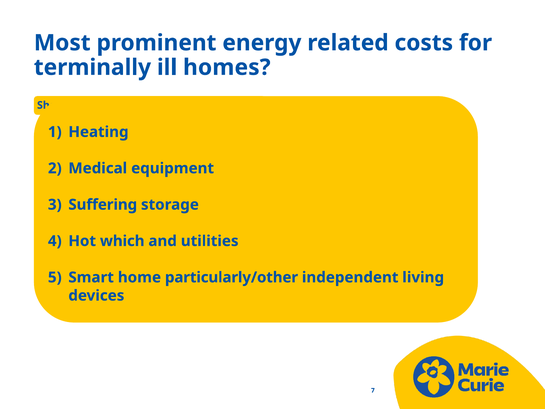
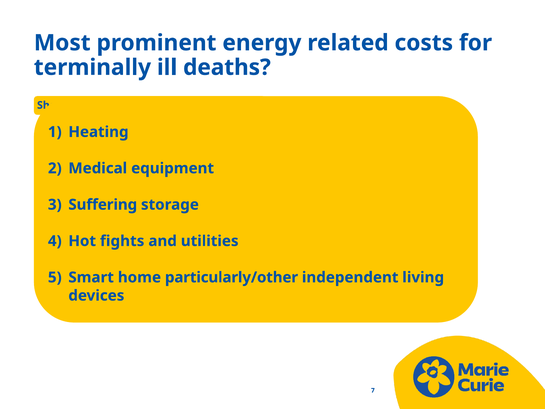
homes: homes -> deaths (227, 67)
which: which -> fights (122, 241)
